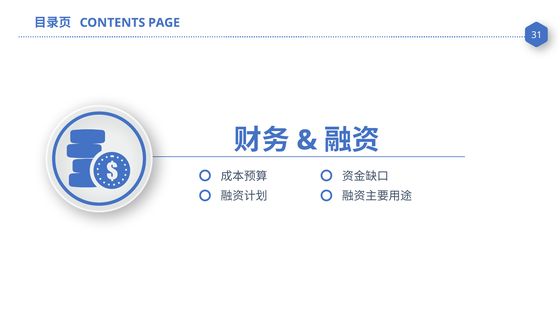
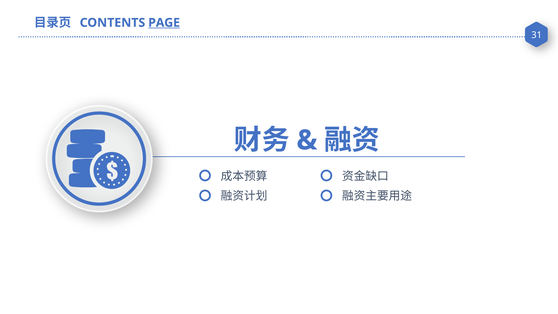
PAGE underline: none -> present (164, 23)
